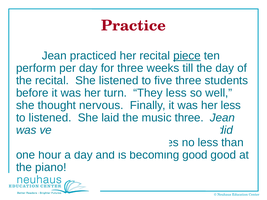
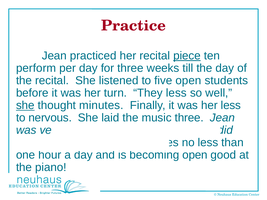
five three: three -> open (188, 81)
she underline: none -> present (25, 105)
thought nervous: nervous -> minutes (101, 105)
to listened: listened -> nervous (50, 118)
becoming good: good -> open (195, 155)
